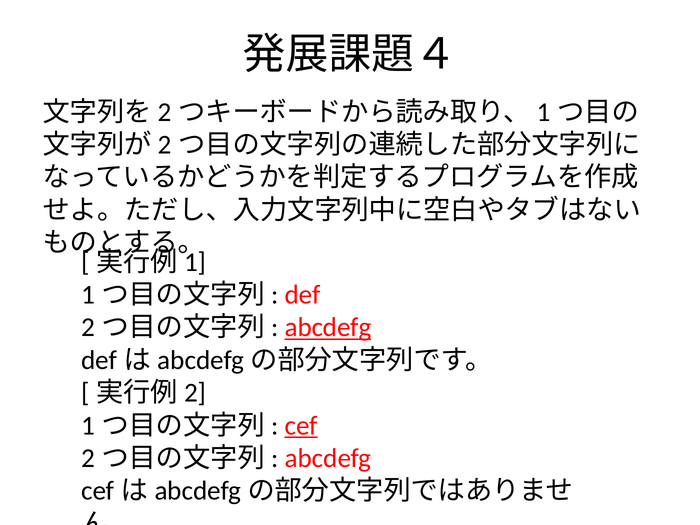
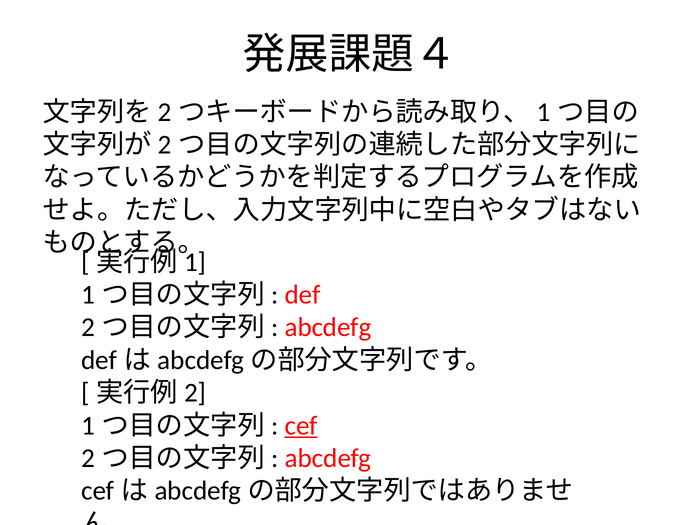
abcdefg underline: present -> none (328, 327)
